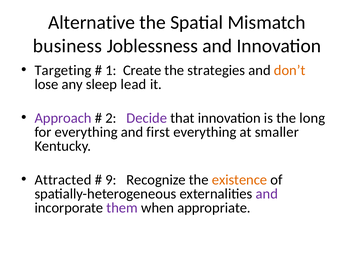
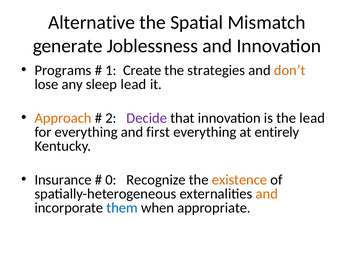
business: business -> generate (68, 46)
Targeting: Targeting -> Programs (63, 70)
Approach colour: purple -> orange (63, 118)
the long: long -> lead (312, 118)
smaller: smaller -> entirely (277, 132)
Attracted: Attracted -> Insurance (63, 180)
9: 9 -> 0 (111, 180)
and colour: purple -> orange (267, 193)
them colour: purple -> blue (122, 207)
